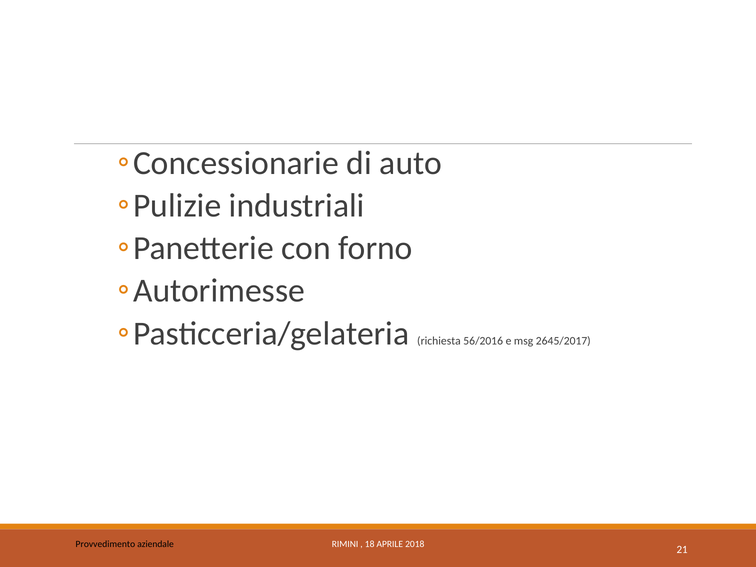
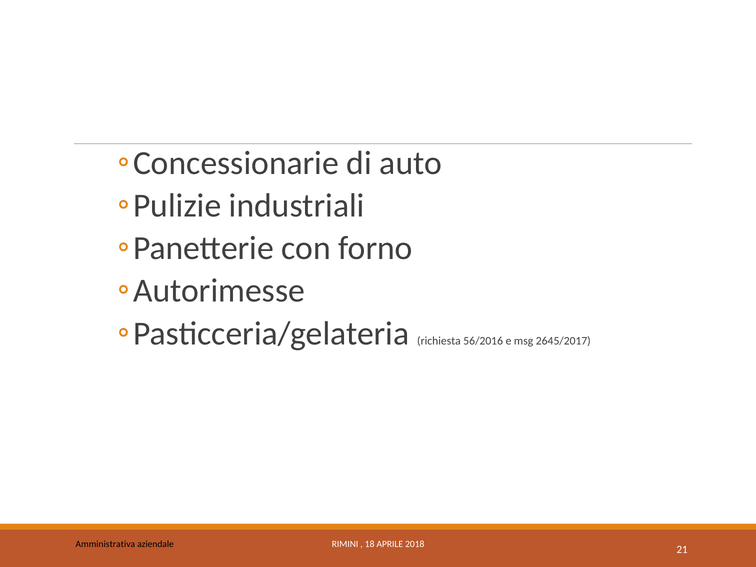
Provvedimento: Provvedimento -> Amministrativa (105, 544)
